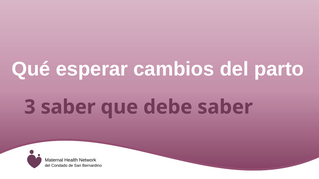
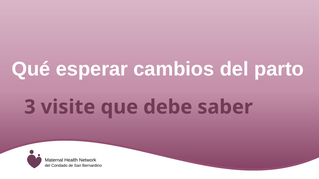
3 saber: saber -> visite (68, 107)
